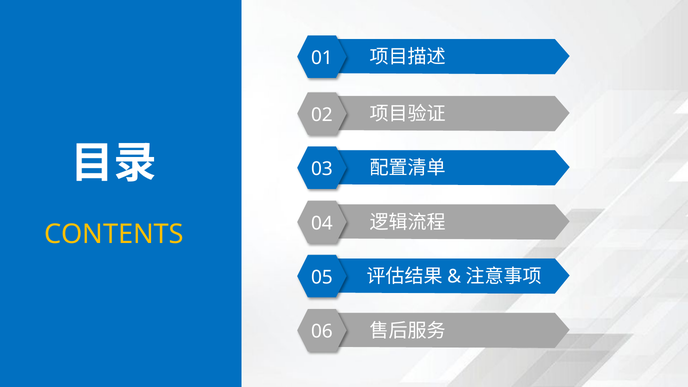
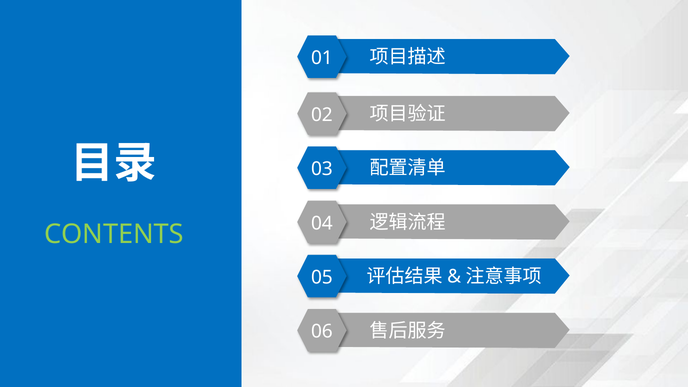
CONTENTS colour: yellow -> light green (114, 234)
